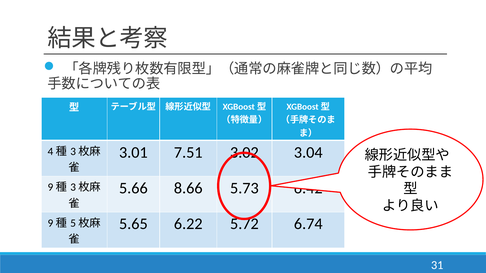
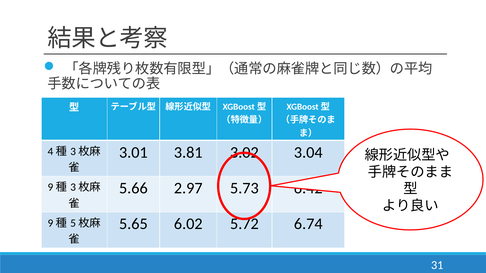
7.51: 7.51 -> 3.81 (188, 153)
8.66: 8.66 -> 2.97 (188, 188)
6.22: 6.22 -> 6.02 (188, 224)
